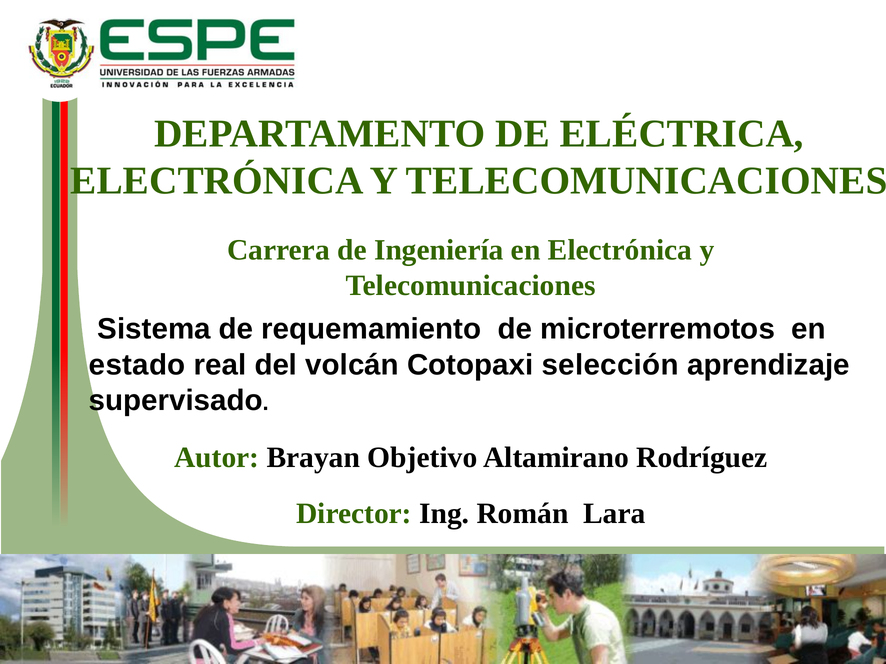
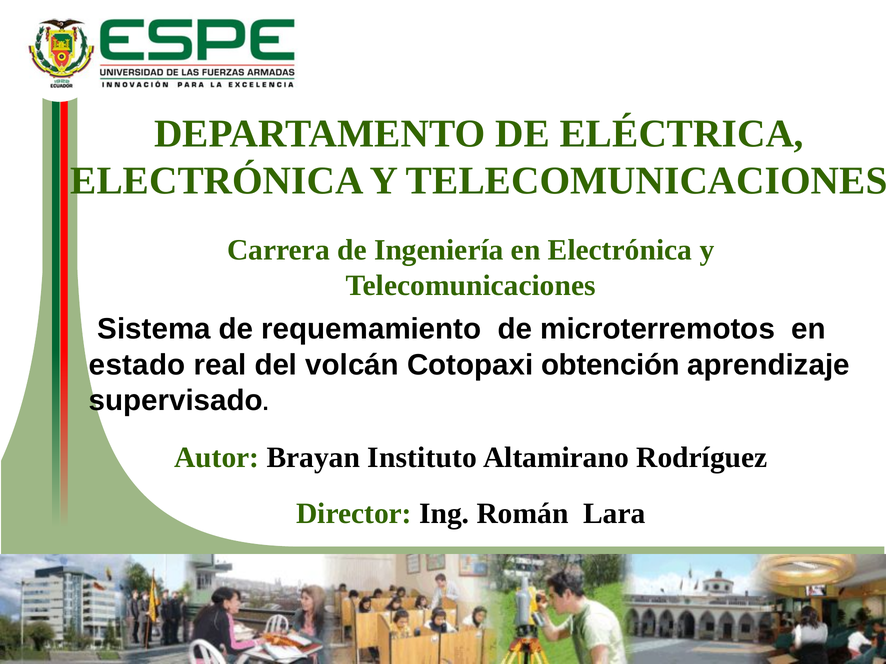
selección: selección -> obtención (611, 366)
Objetivo: Objetivo -> Instituto (422, 458)
